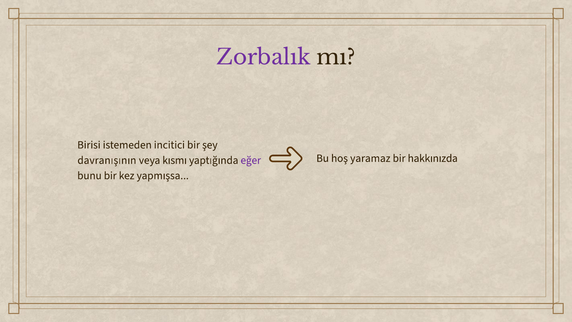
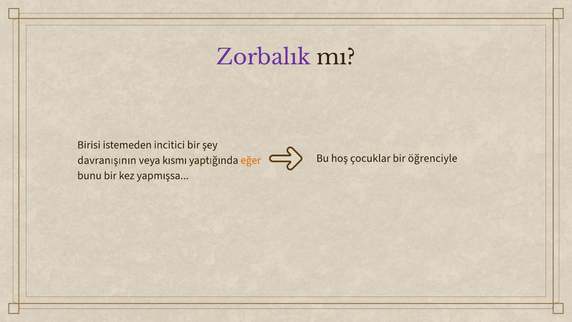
yaramaz: yaramaz -> çocuklar (370, 158)
hakkınızda: hakkınızda -> öğrenciyle (433, 158)
eğer colour: purple -> orange (251, 160)
